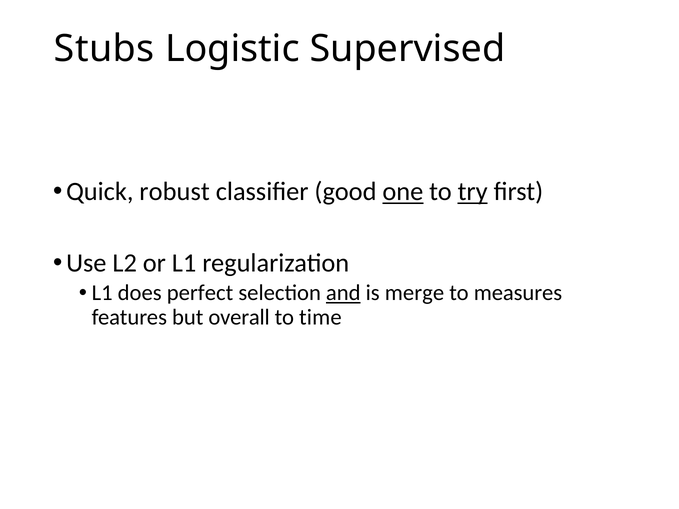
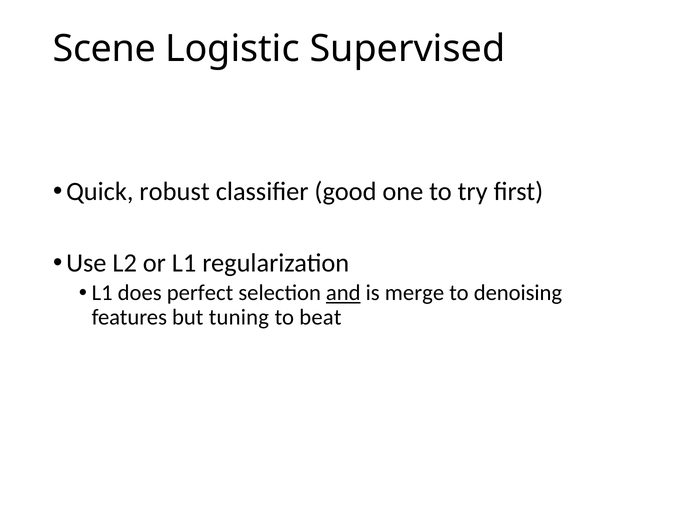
Stubs: Stubs -> Scene (105, 49)
one underline: present -> none (403, 192)
try underline: present -> none (473, 192)
measures: measures -> denoising (518, 293)
overall: overall -> tuning (239, 318)
time: time -> beat (320, 318)
